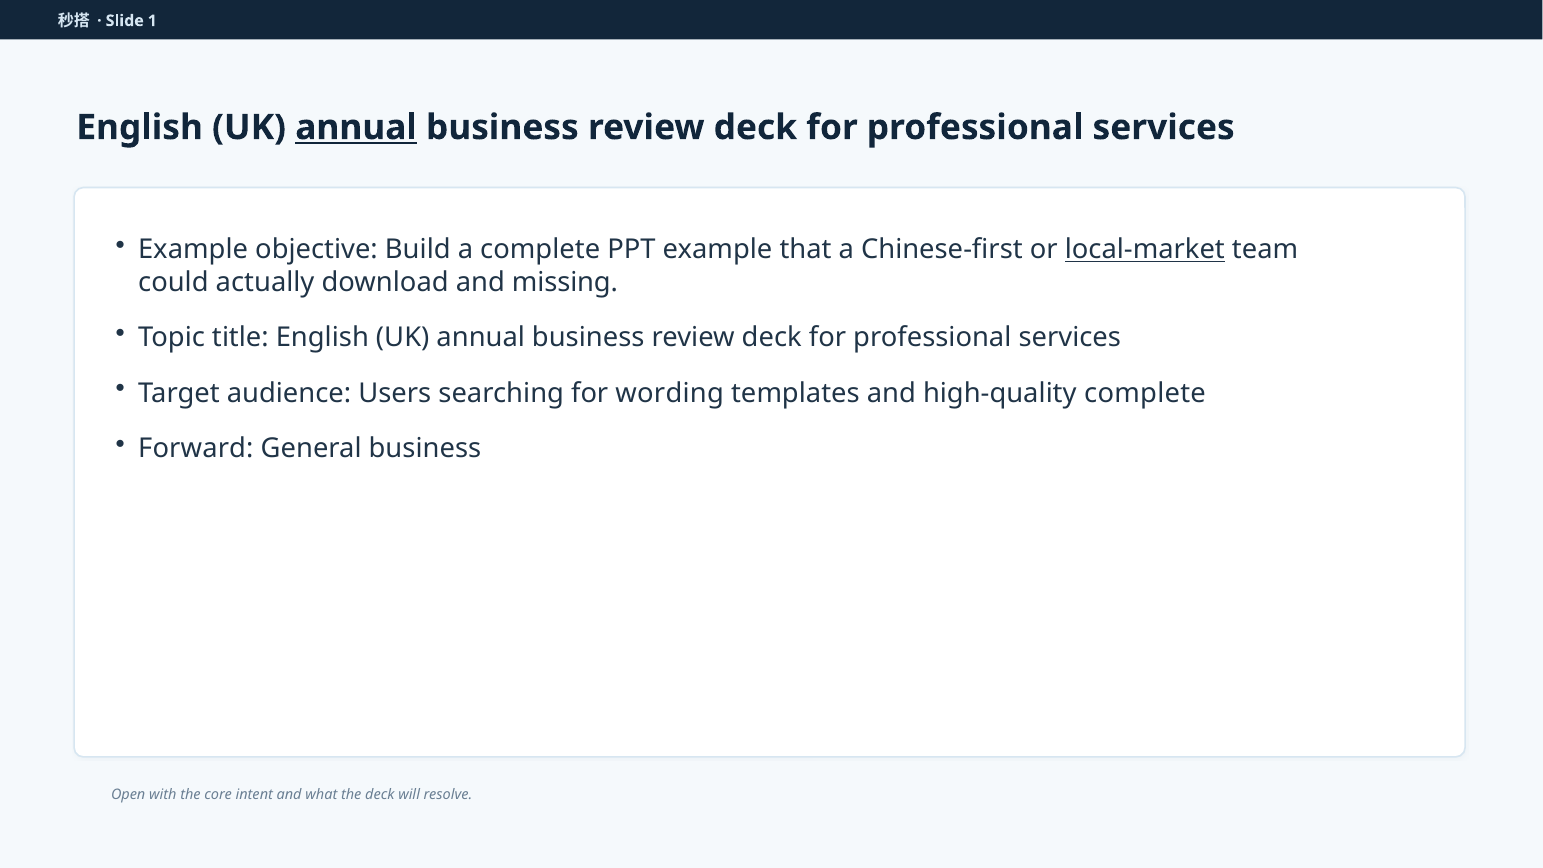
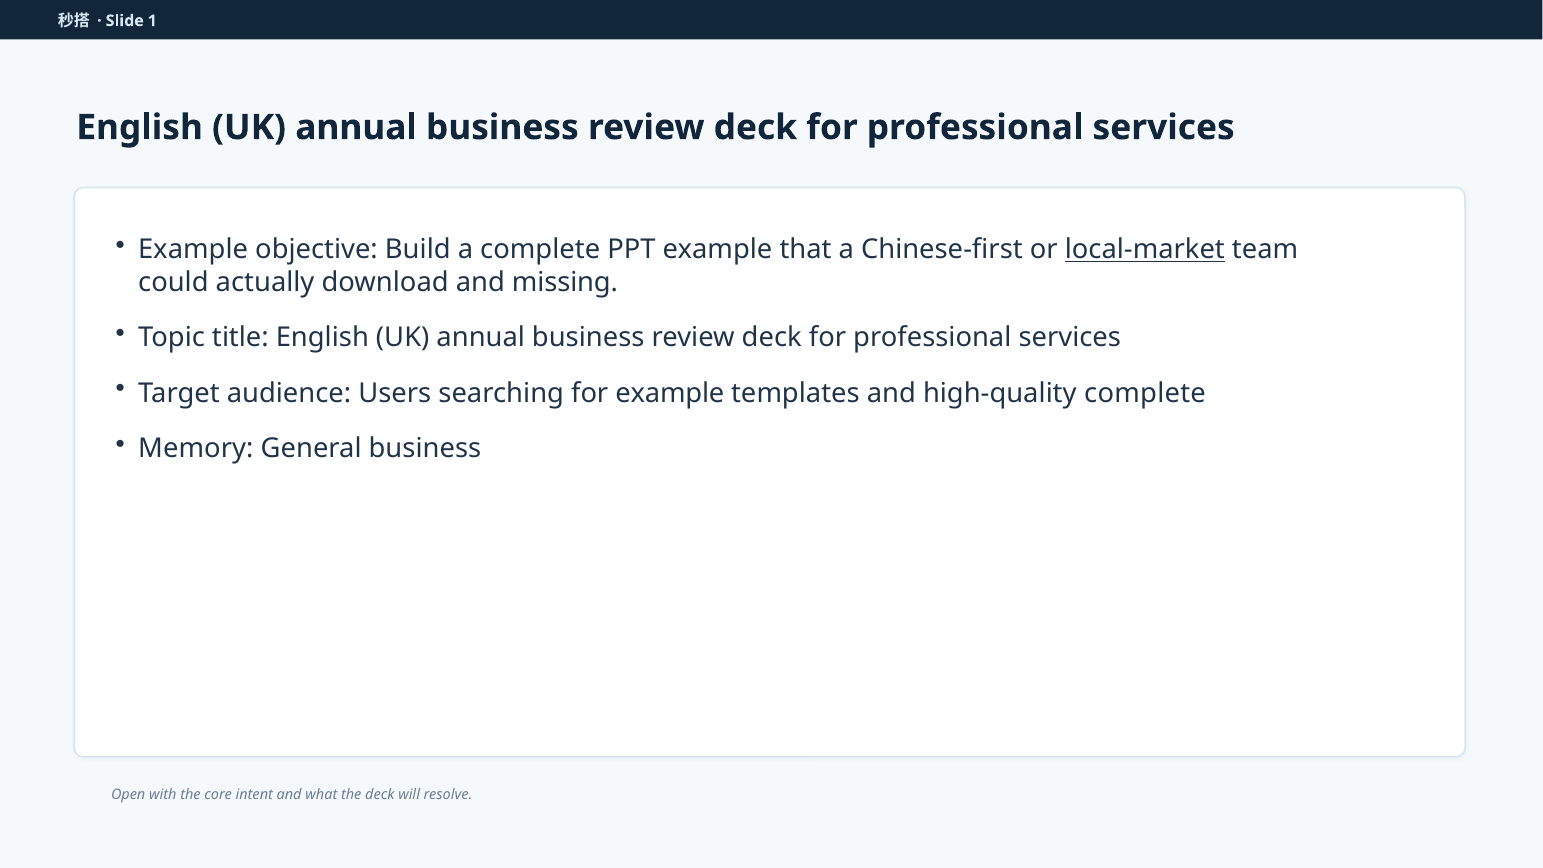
annual underline: present -> none (356, 127)
for wording: wording -> example (670, 393)
Forward: Forward -> Memory (196, 448)
